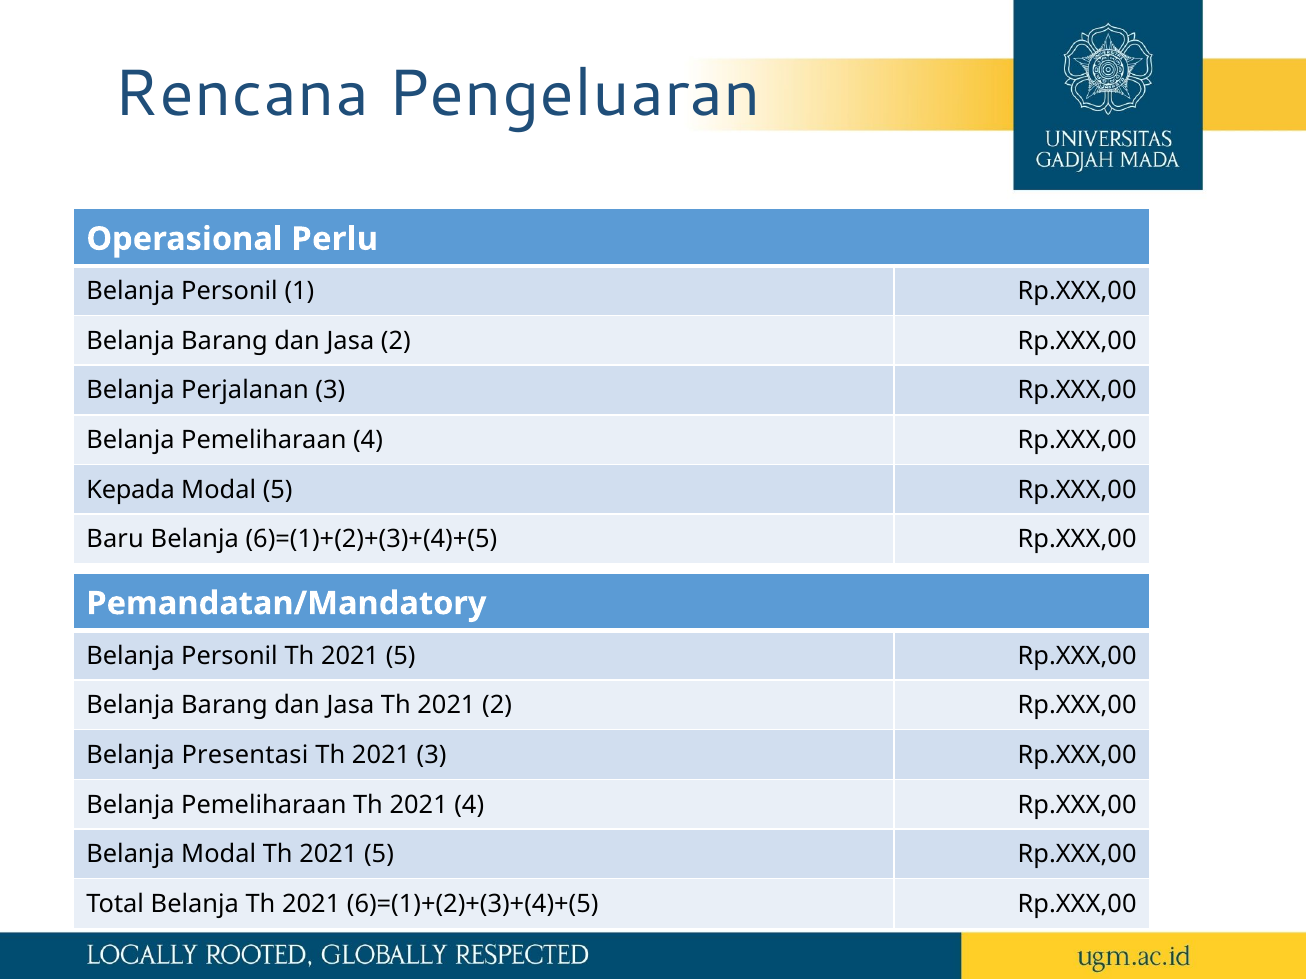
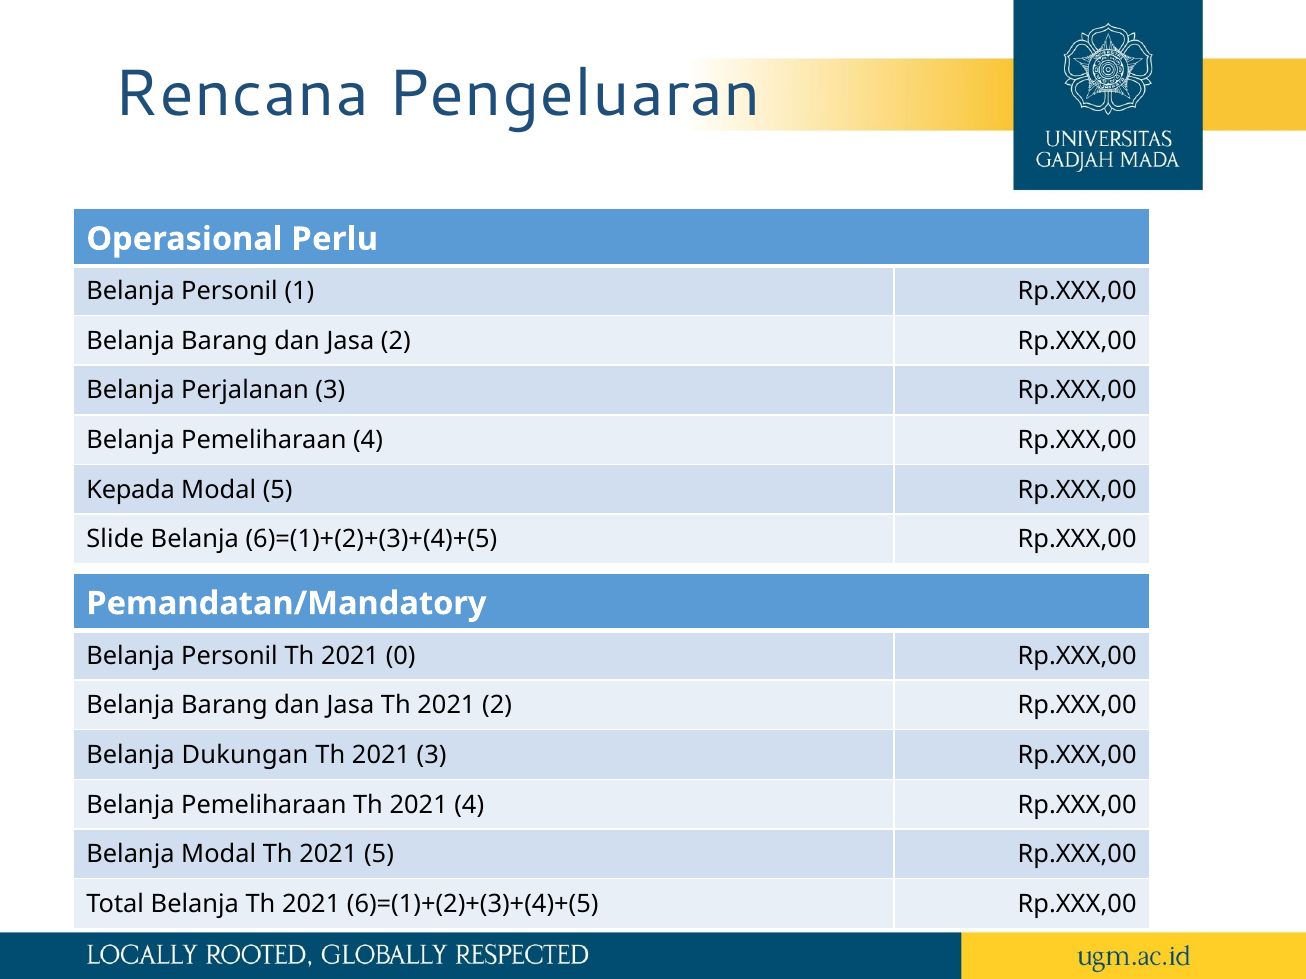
Baru: Baru -> Slide (115, 540)
Personil Th 2021 5: 5 -> 0 (401, 656)
Presentasi: Presentasi -> Dukungan (245, 755)
